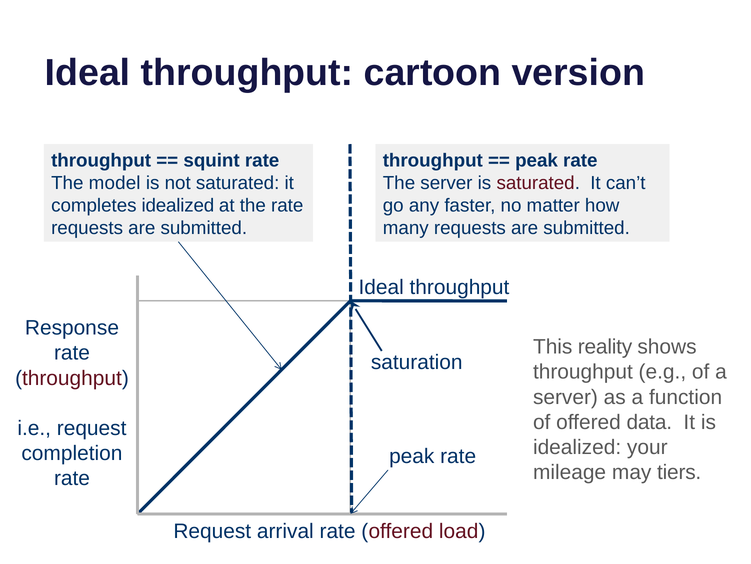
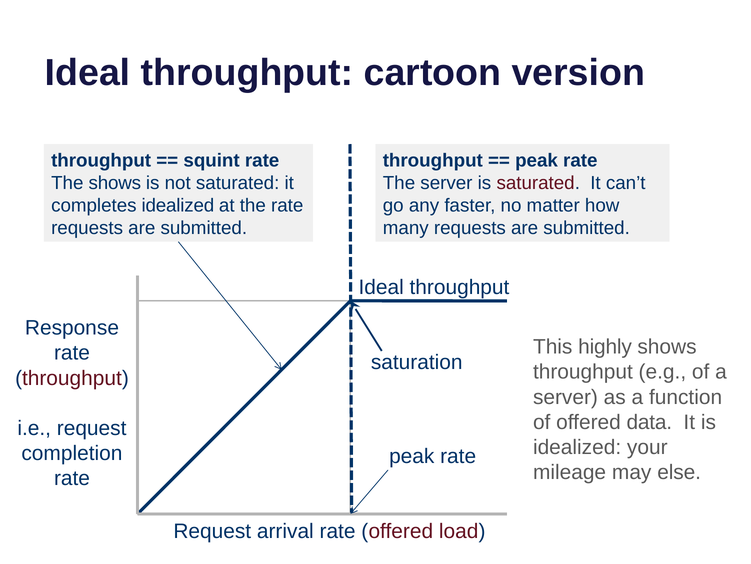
The model: model -> shows (115, 183)
reality: reality -> highly (605, 347)
tiers: tiers -> else (679, 472)
